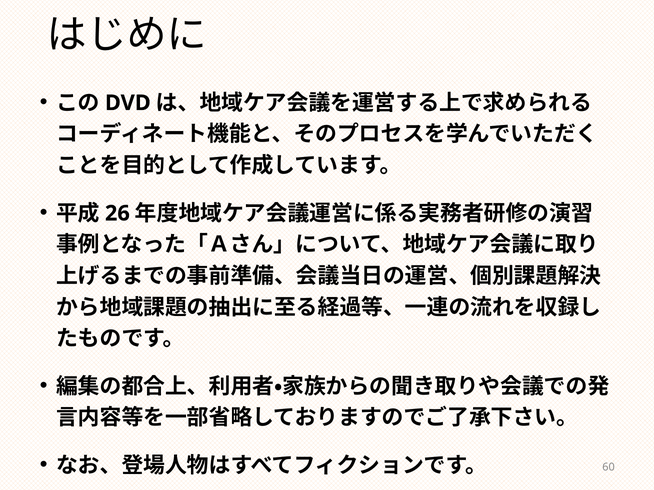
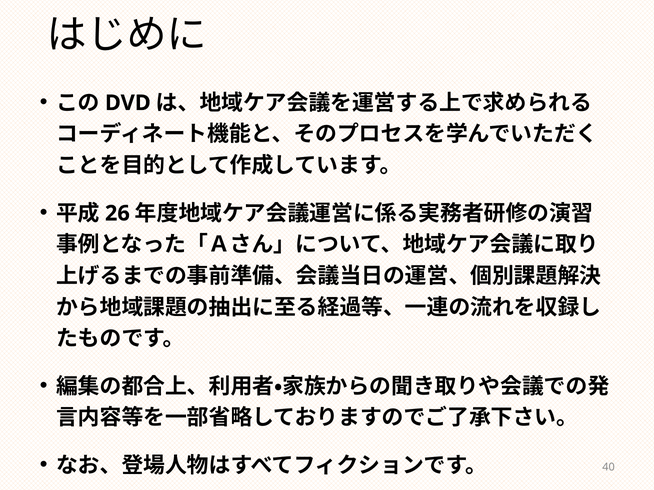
60: 60 -> 40 (609, 468)
